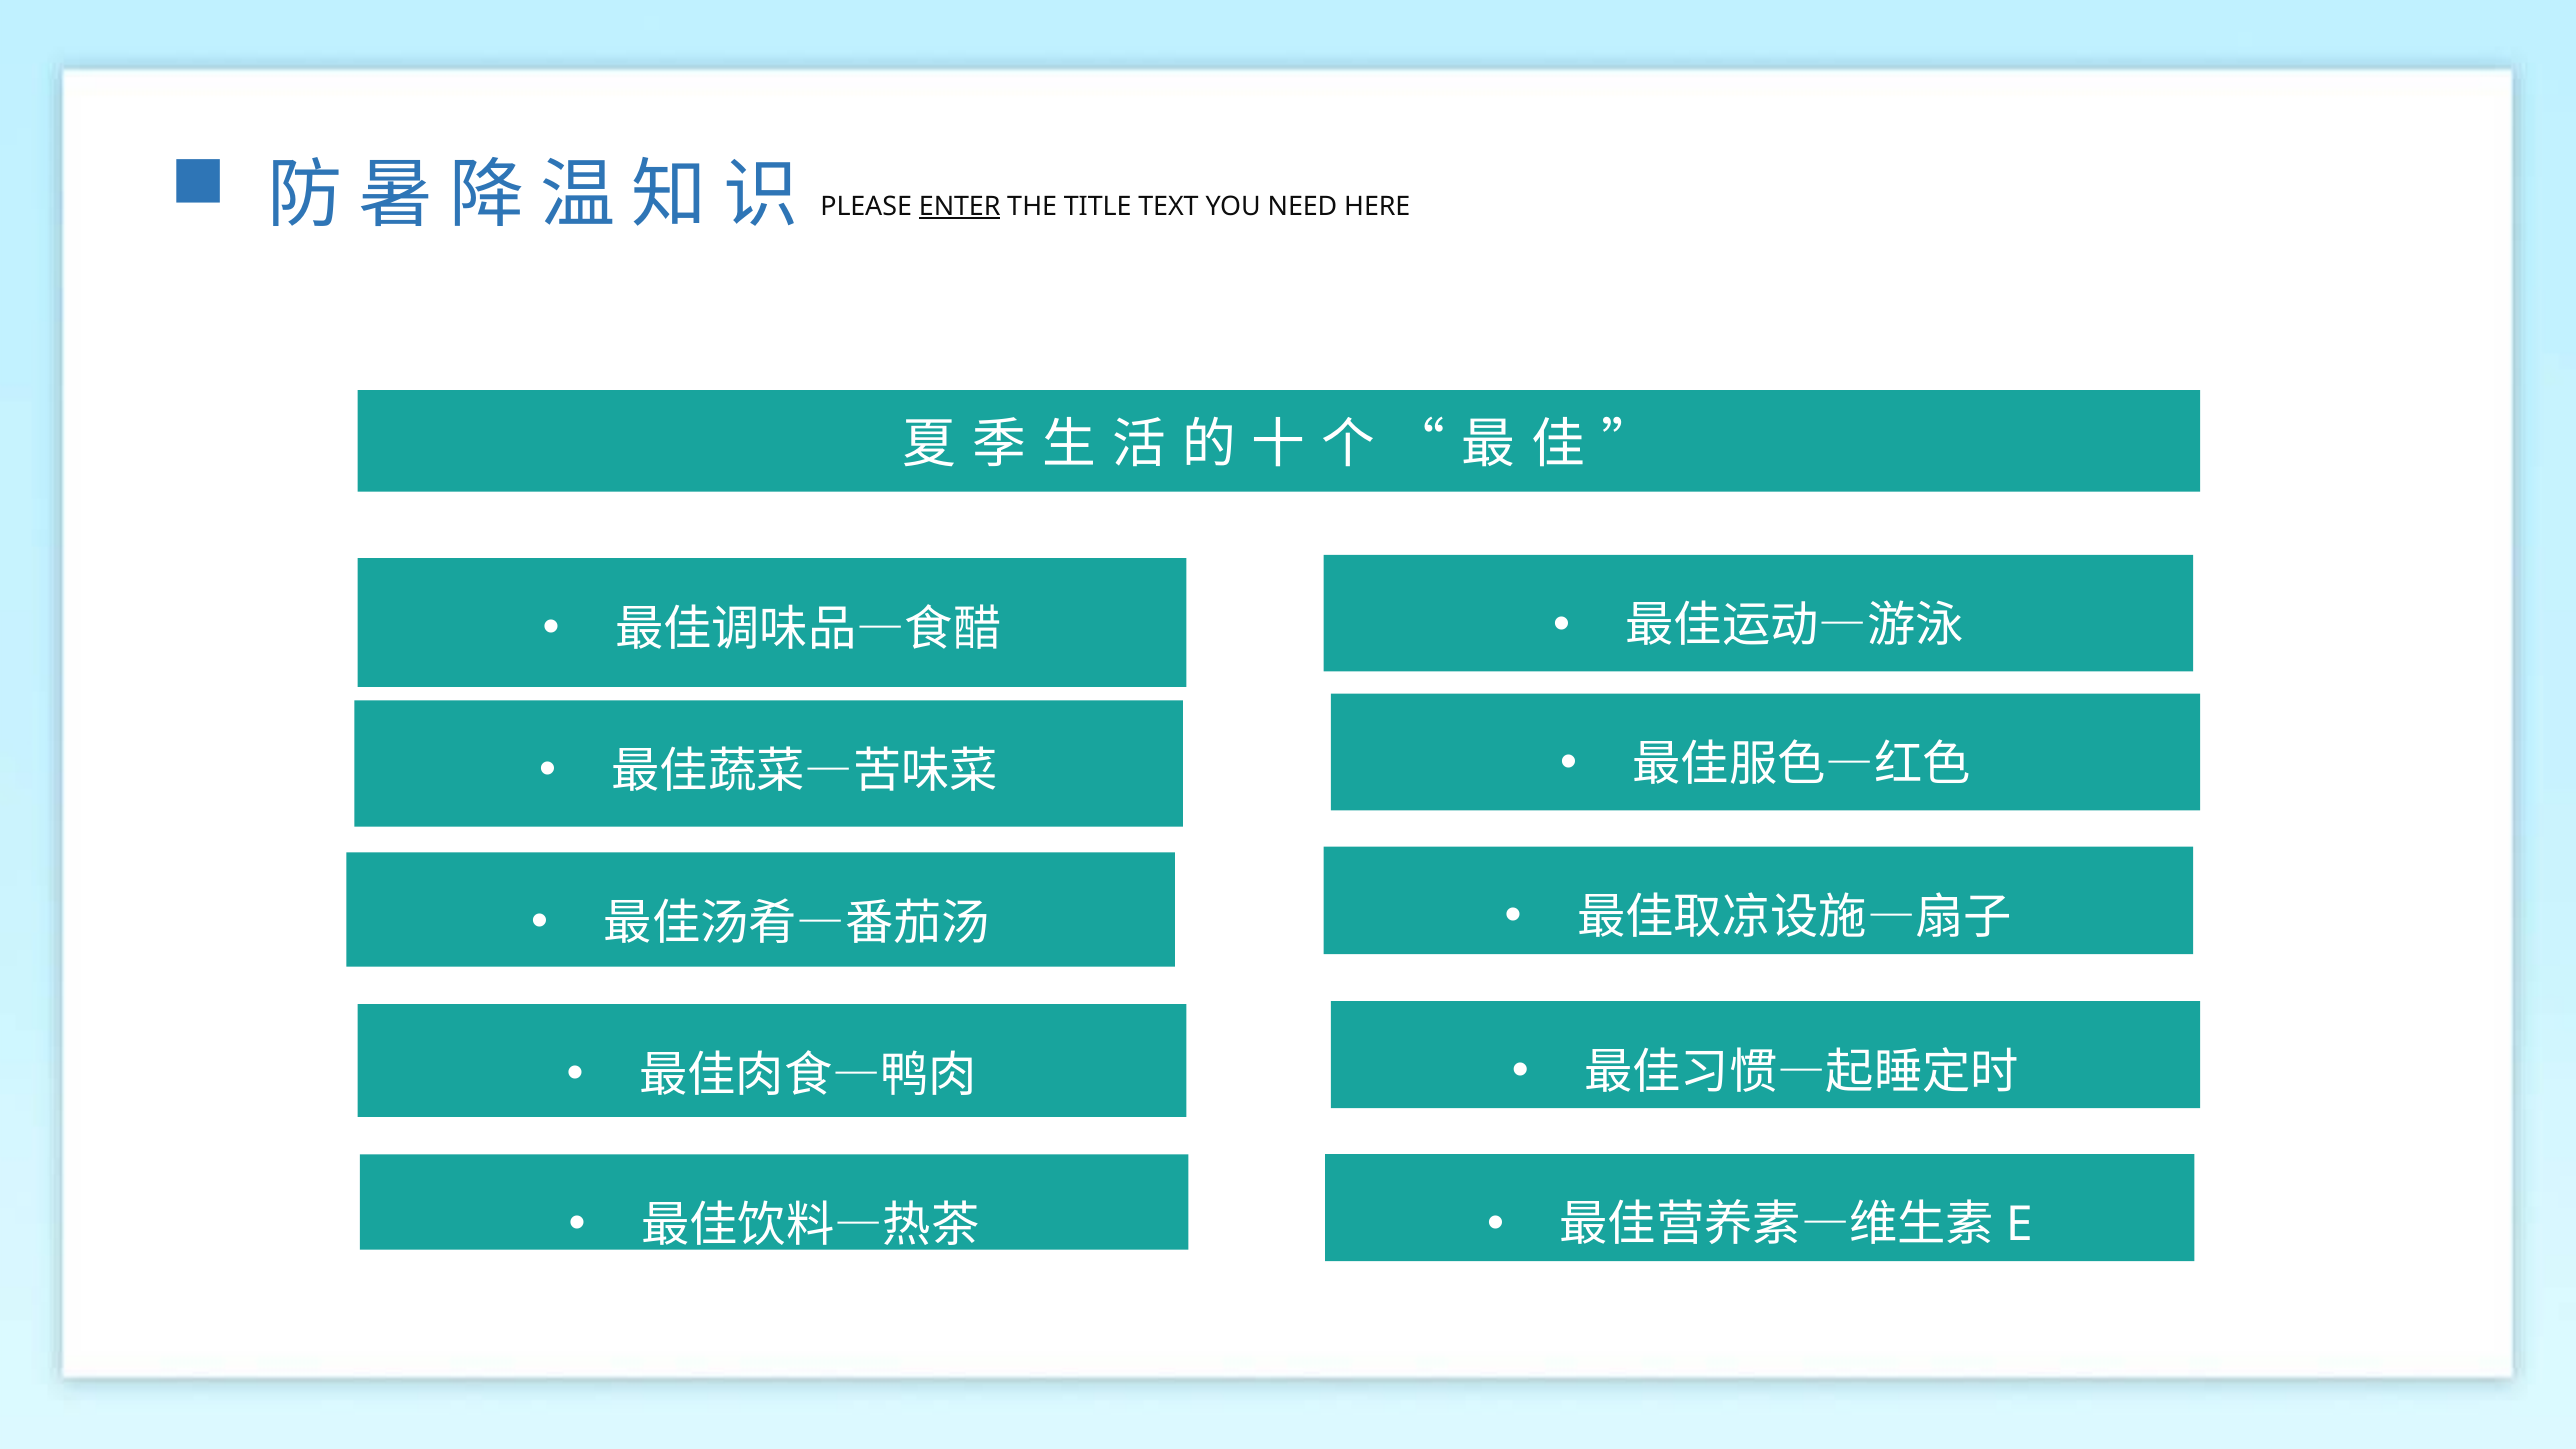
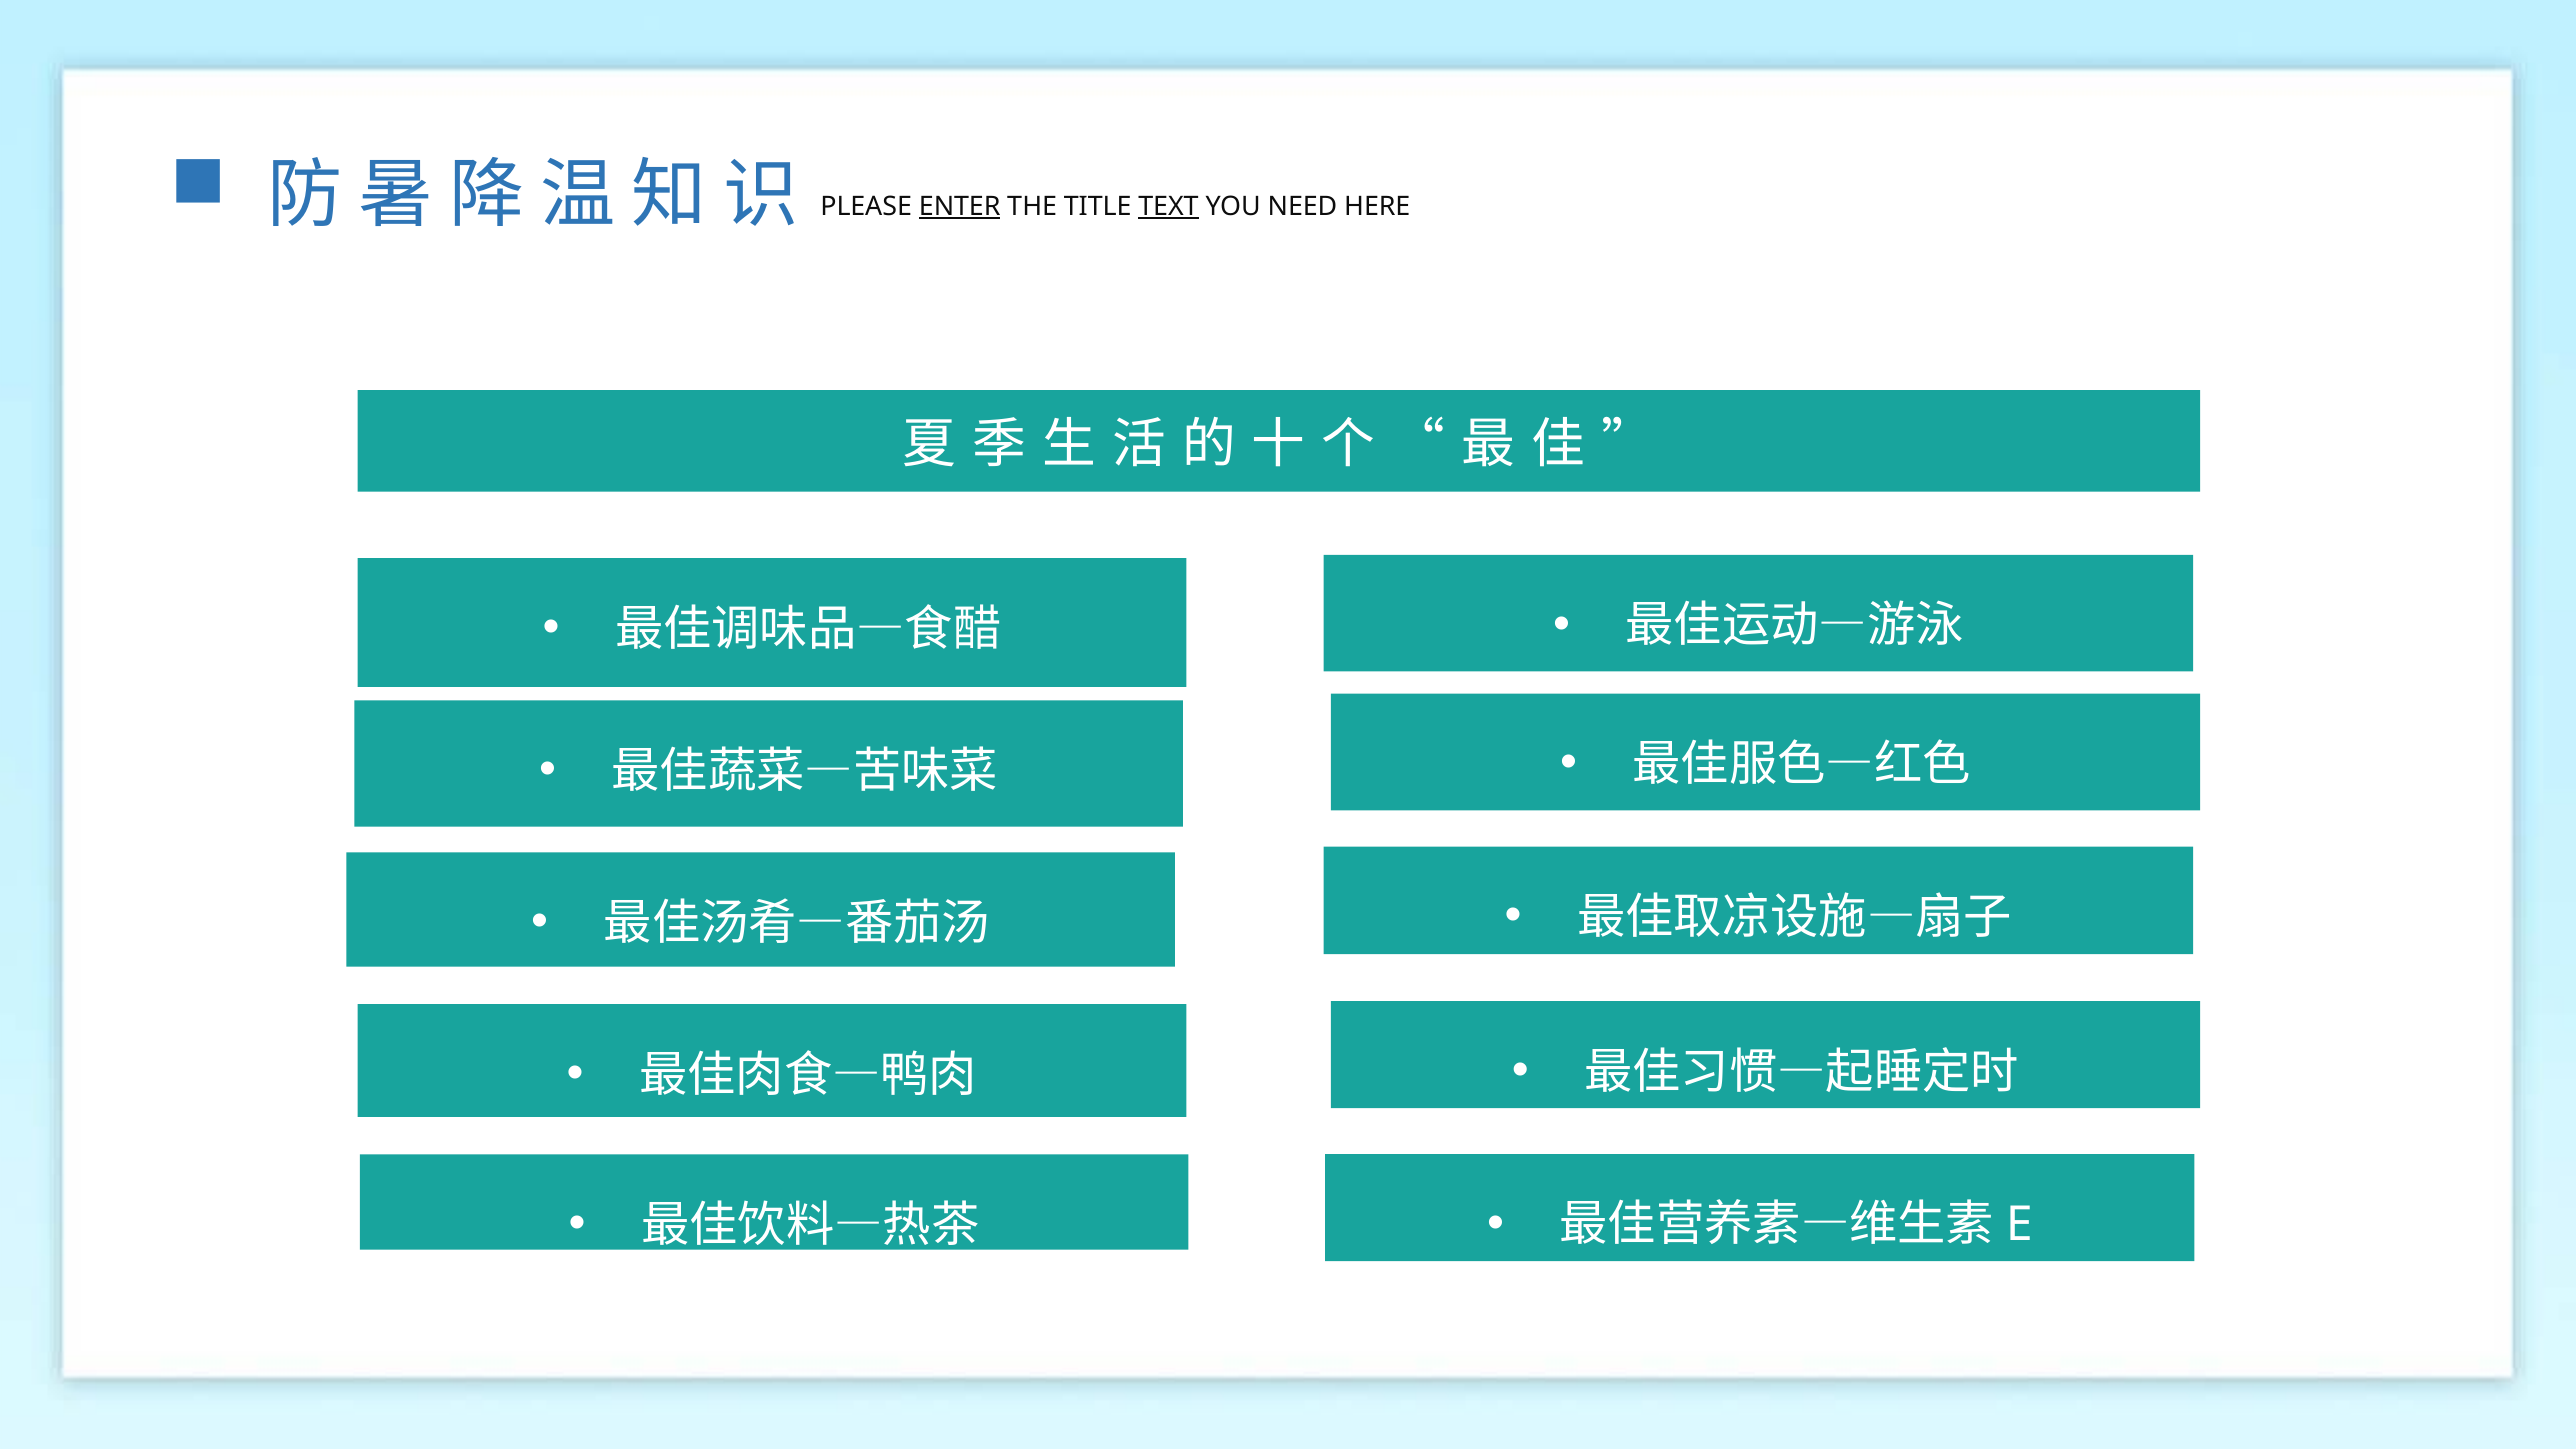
TEXT underline: none -> present (1168, 207)
